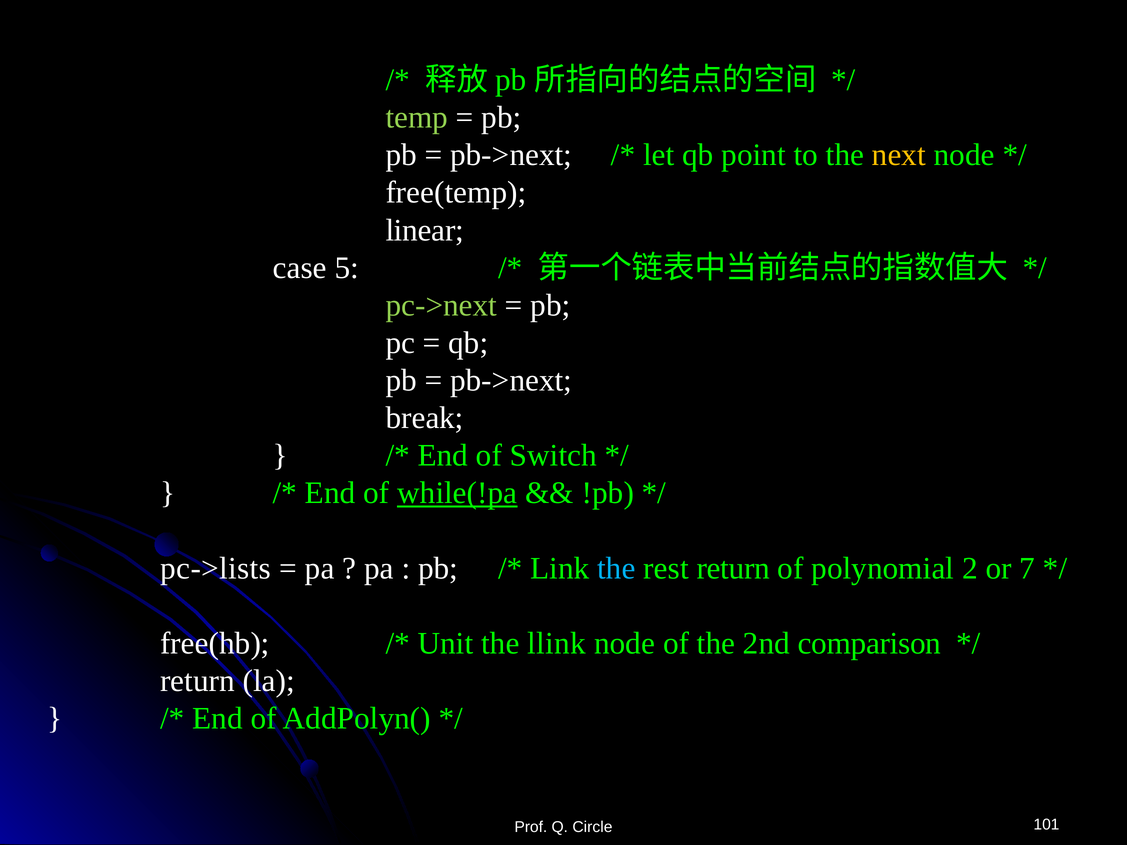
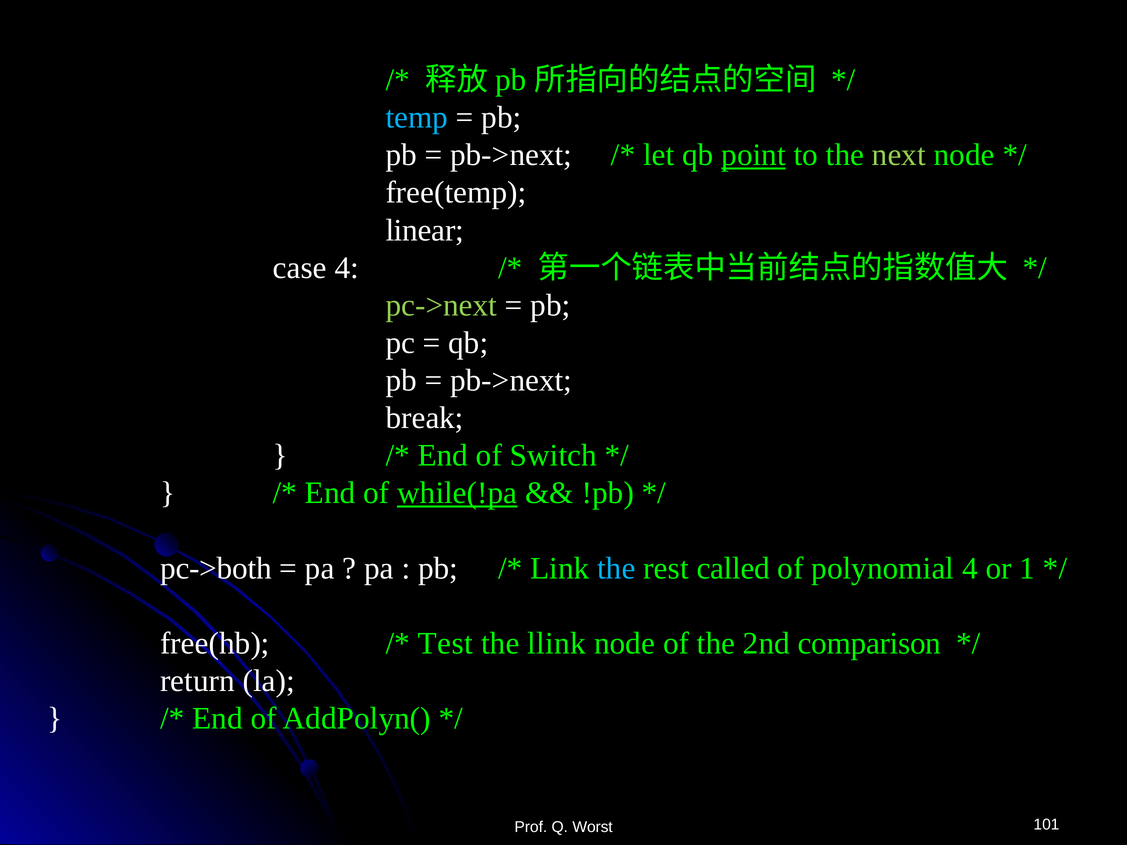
temp colour: light green -> light blue (417, 117)
point underline: none -> present (754, 155)
next colour: yellow -> light green (899, 155)
case 5: 5 -> 4 (347, 268)
pc->lists: pc->lists -> pc->both (216, 568)
rest return: return -> called (733, 568)
polynomial 2: 2 -> 4 (970, 568)
7: 7 -> 1 (1027, 568)
Unit: Unit -> Test (445, 644)
Circle: Circle -> Worst (593, 827)
